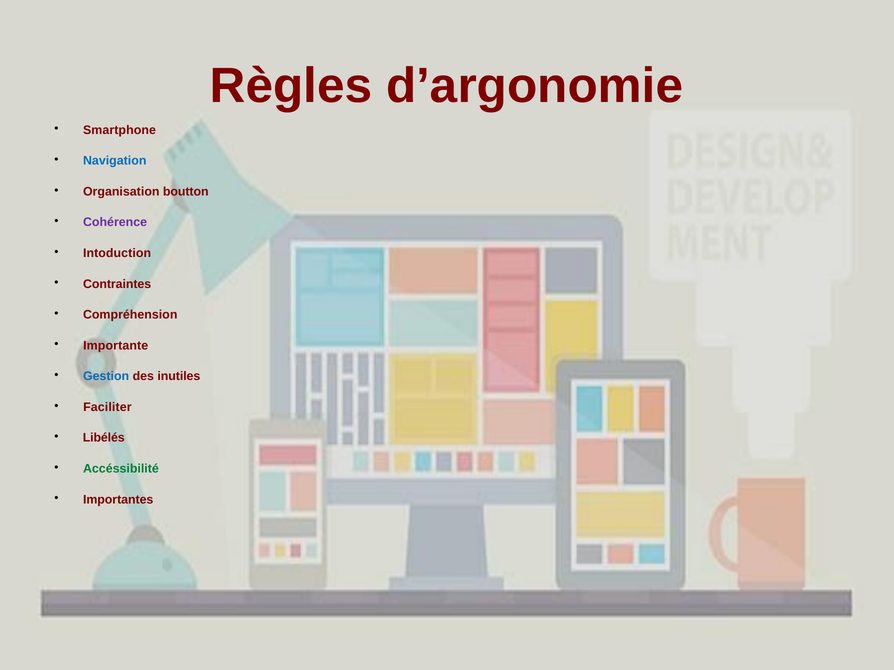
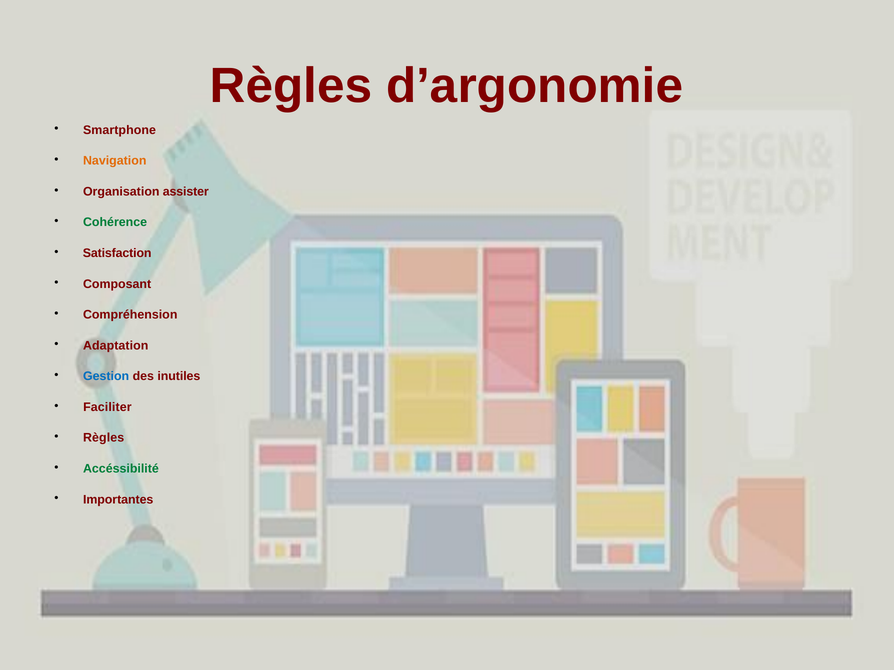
Navigation colour: blue -> orange (115, 161)
boutton: boutton -> assister (186, 192)
Cohérence colour: purple -> green (115, 222)
Intoduction: Intoduction -> Satisfaction (117, 253)
Contraintes: Contraintes -> Composant (117, 284)
Importante: Importante -> Adaptation (116, 346)
Libélés: Libélés -> Règles (104, 438)
